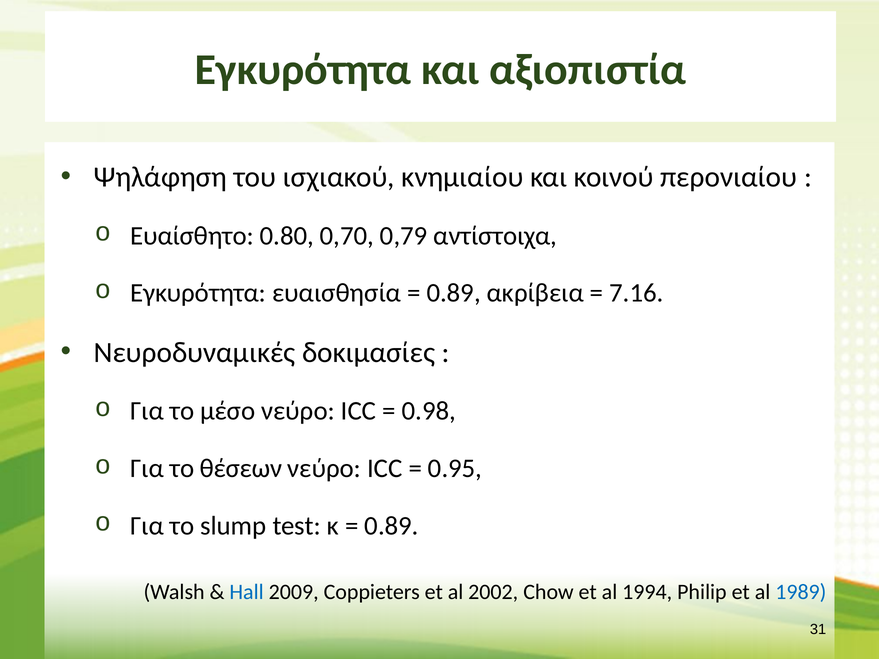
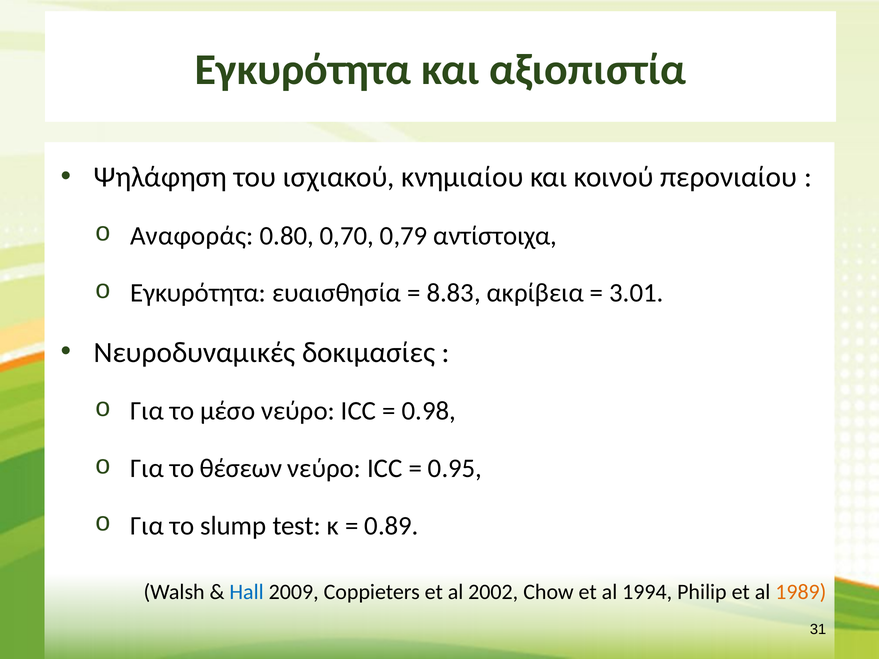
Ευαίσθητο: Ευαίσθητο -> Αναφοράς (192, 236)
0.89: 0.89 -> 8.83 (454, 293)
7.16: 7.16 -> 3.01 (637, 293)
1989 colour: blue -> orange (801, 592)
